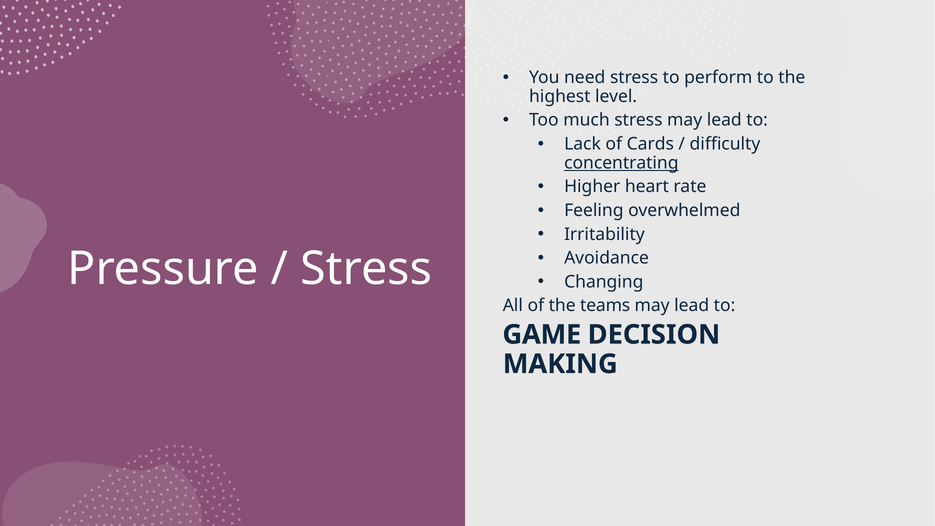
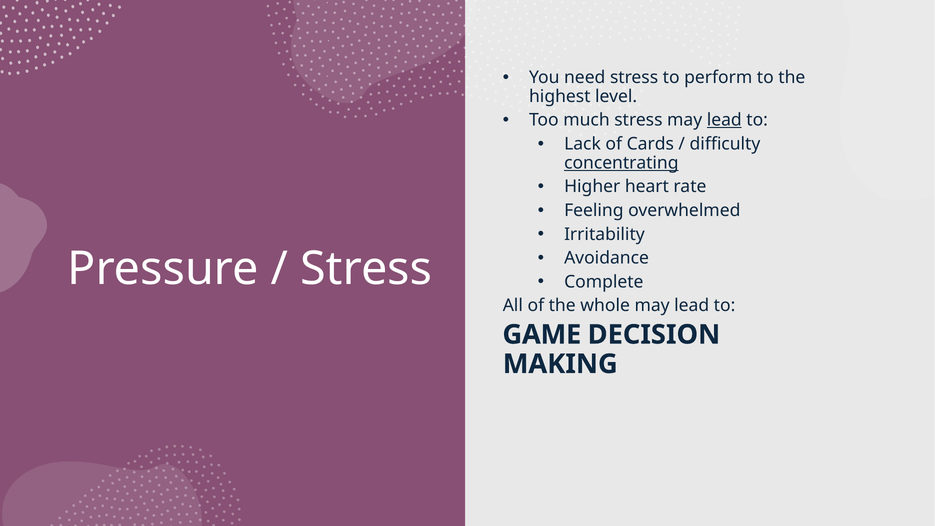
lead underline: none -> present (724, 120)
Changing: Changing -> Complete (604, 282)
teams: teams -> whole (605, 306)
